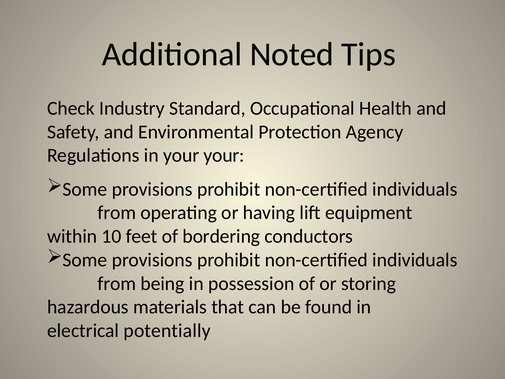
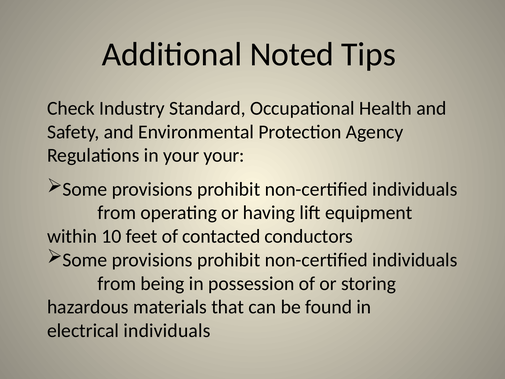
bordering: bordering -> contacted (221, 236)
electrical potentially: potentially -> individuals (167, 331)
